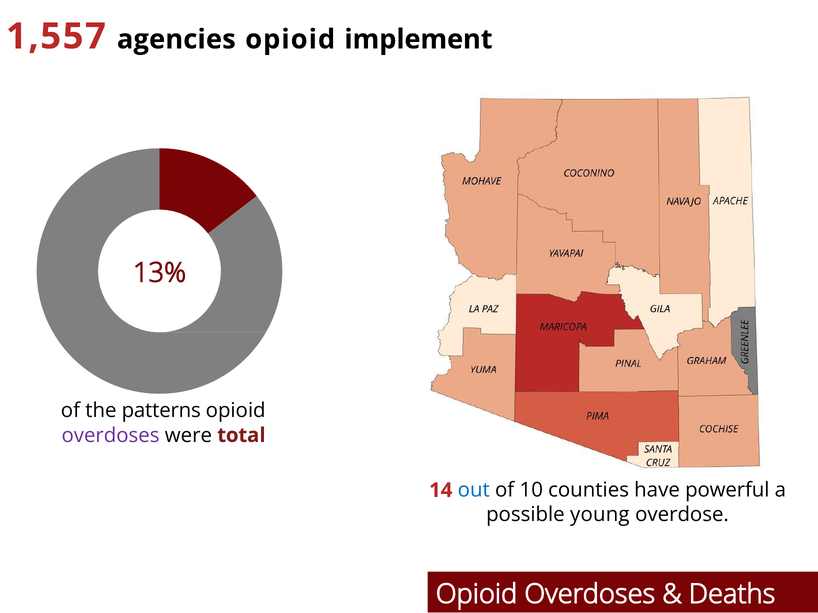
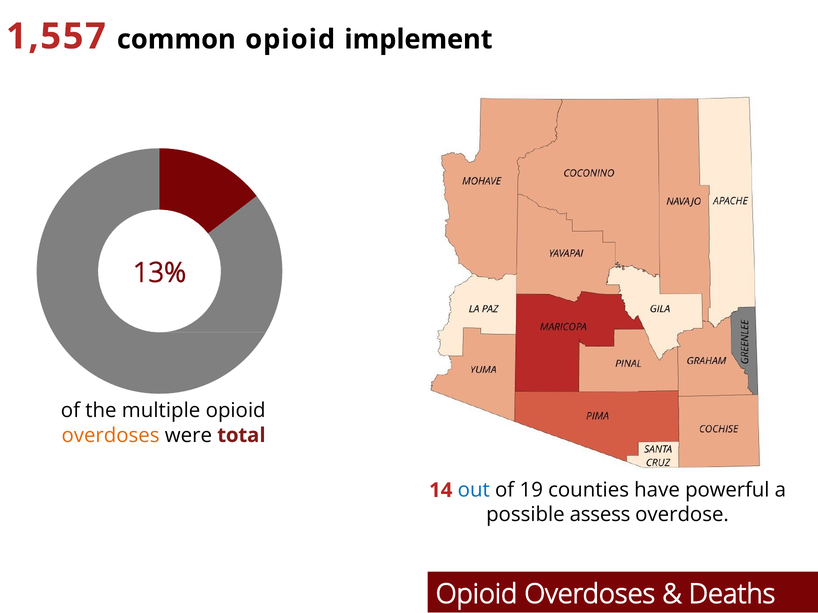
agencies: agencies -> common (176, 39)
patterns: patterns -> multiple (161, 411)
overdoses colour: purple -> orange (111, 436)
10: 10 -> 19 (531, 491)
young: young -> assess (600, 515)
